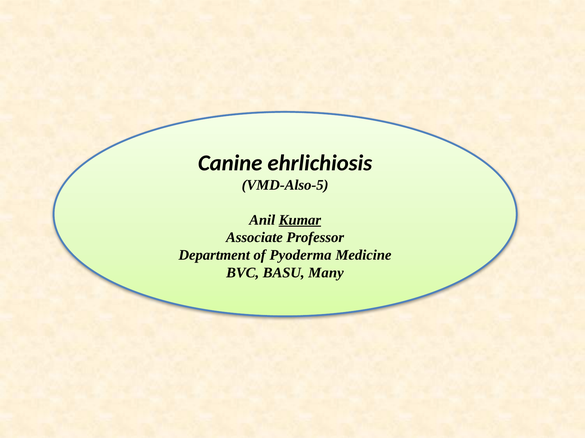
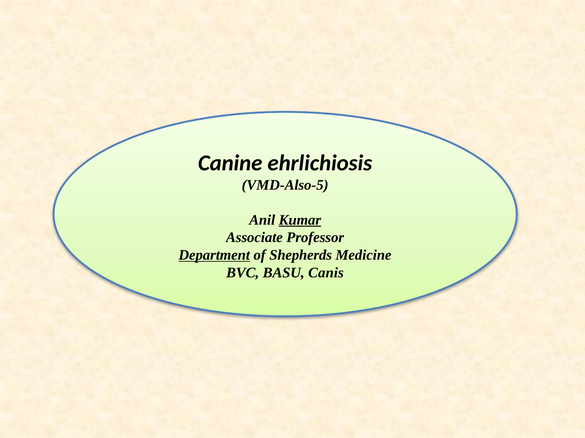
Department underline: none -> present (214, 255)
Pyoderma: Pyoderma -> Shepherds (301, 255)
Many: Many -> Canis (326, 273)
